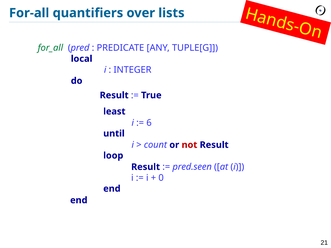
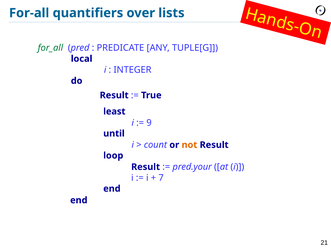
6: 6 -> 9 (149, 123)
not colour: red -> orange (189, 145)
pred.seen: pred.seen -> pred.your (192, 167)
0: 0 -> 7 (161, 178)
